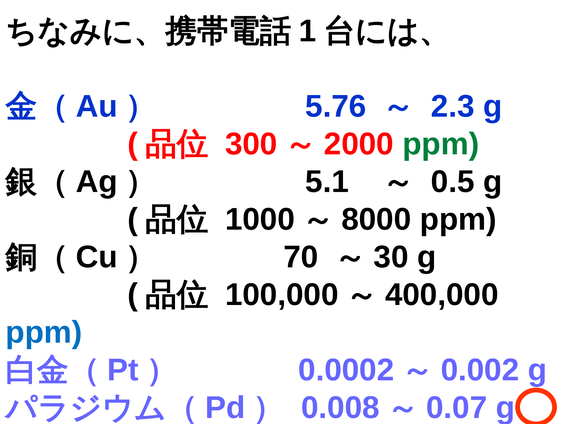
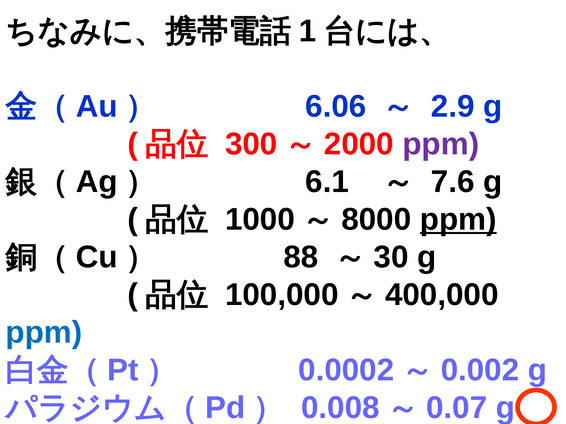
5.76: 5.76 -> 6.06 (336, 106)
2.3: 2.3 -> 2.9 (453, 106)
ppm colour: green -> purple (441, 144)
5.1: 5.1 -> 6.1 (327, 182)
0.5: 0.5 -> 7.6 (453, 182)
ppm underline: none -> present (458, 220)
70: 70 -> 88 (301, 257)
